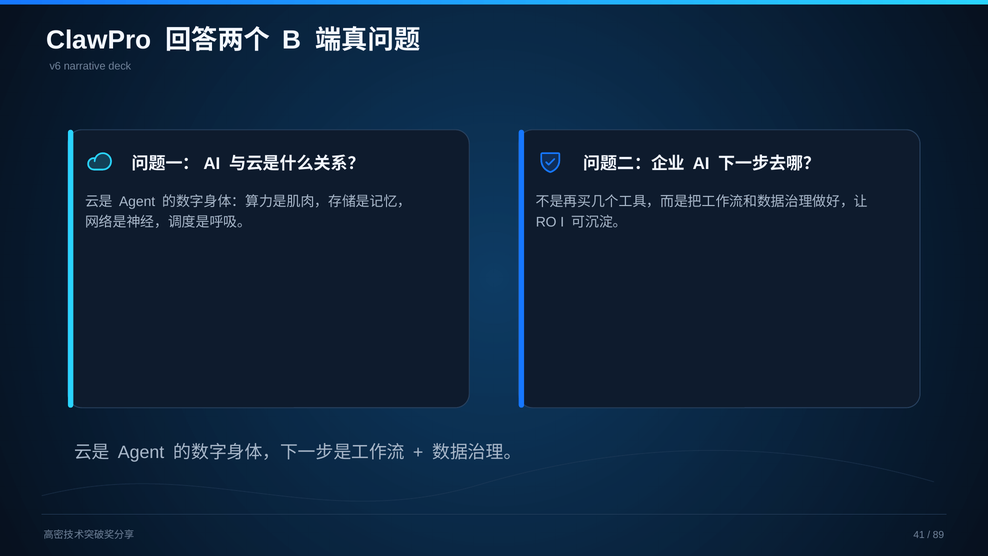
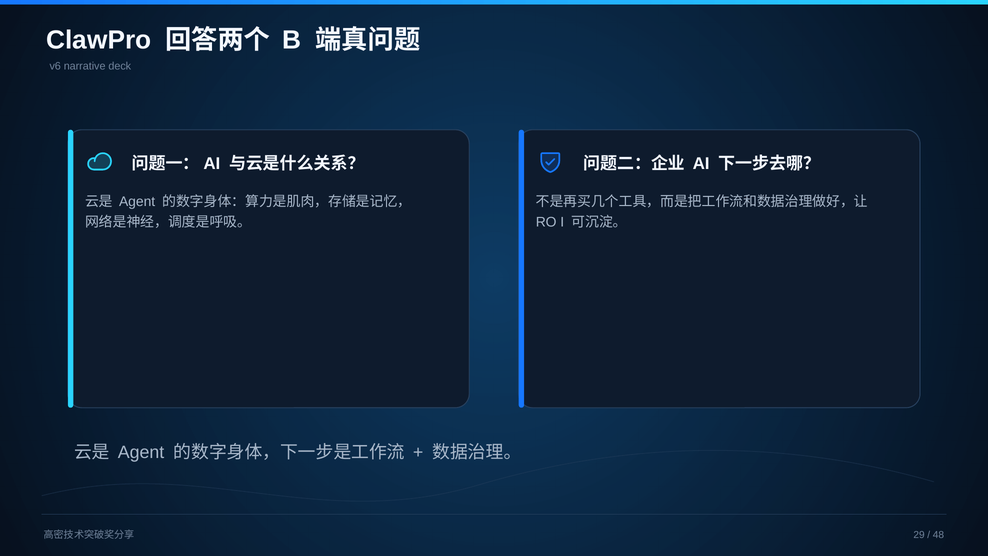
41: 41 -> 29 (919, 535)
89: 89 -> 48 (938, 535)
